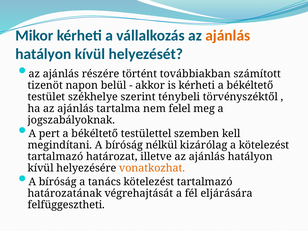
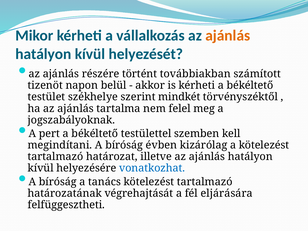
ténybeli: ténybeli -> mindkét (179, 97)
nélkül: nélkül -> évben (161, 145)
vonatkozhat colour: orange -> blue (152, 168)
